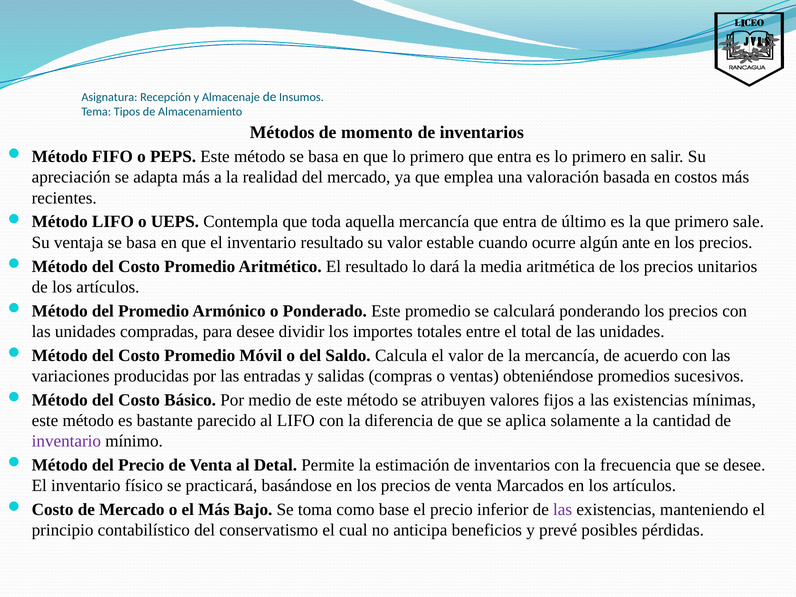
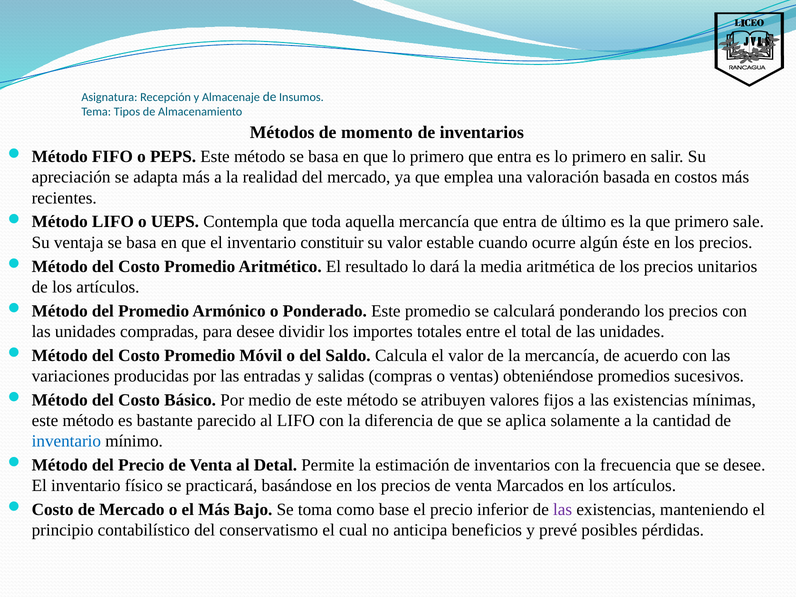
inventario resultado: resultado -> constituir (332, 242)
ante: ante -> éste (636, 242)
inventario colour: purple -> blue (66, 441)
